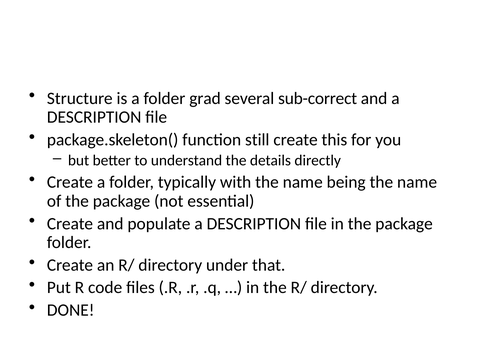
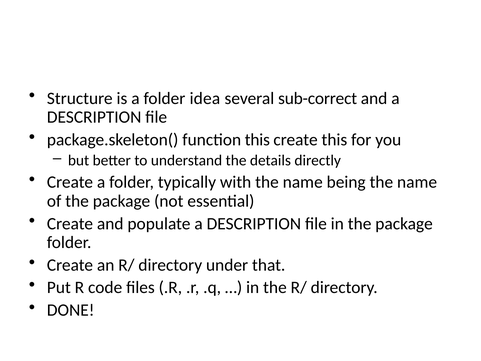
grad: grad -> idea (205, 98)
function still: still -> this (257, 140)
